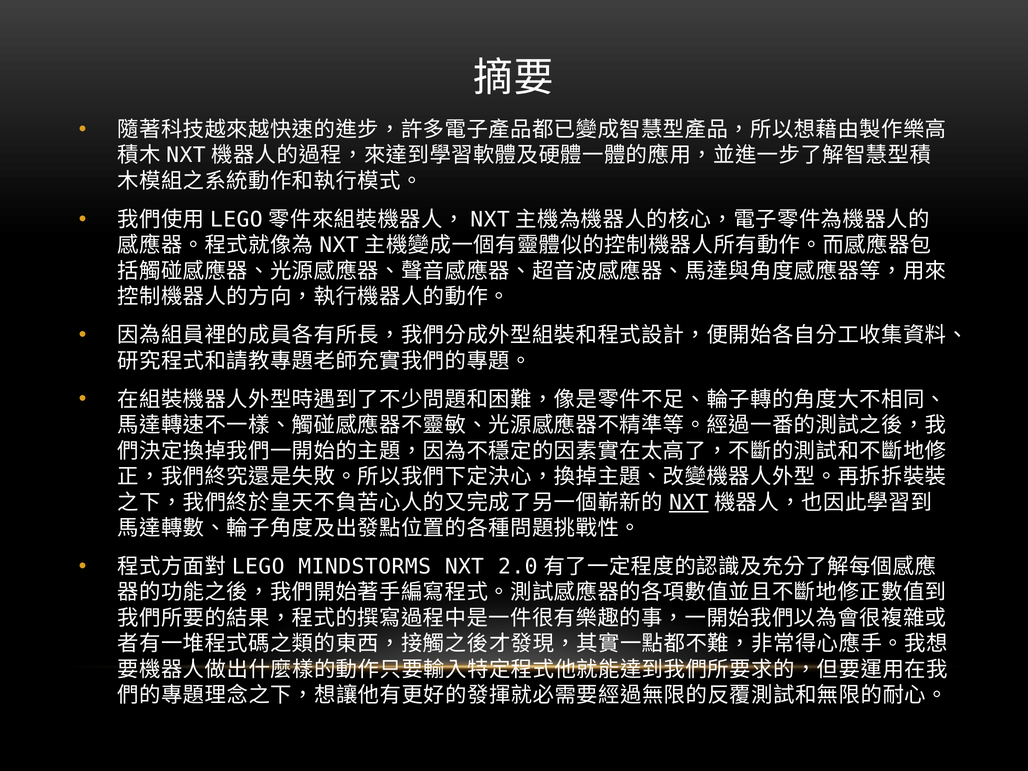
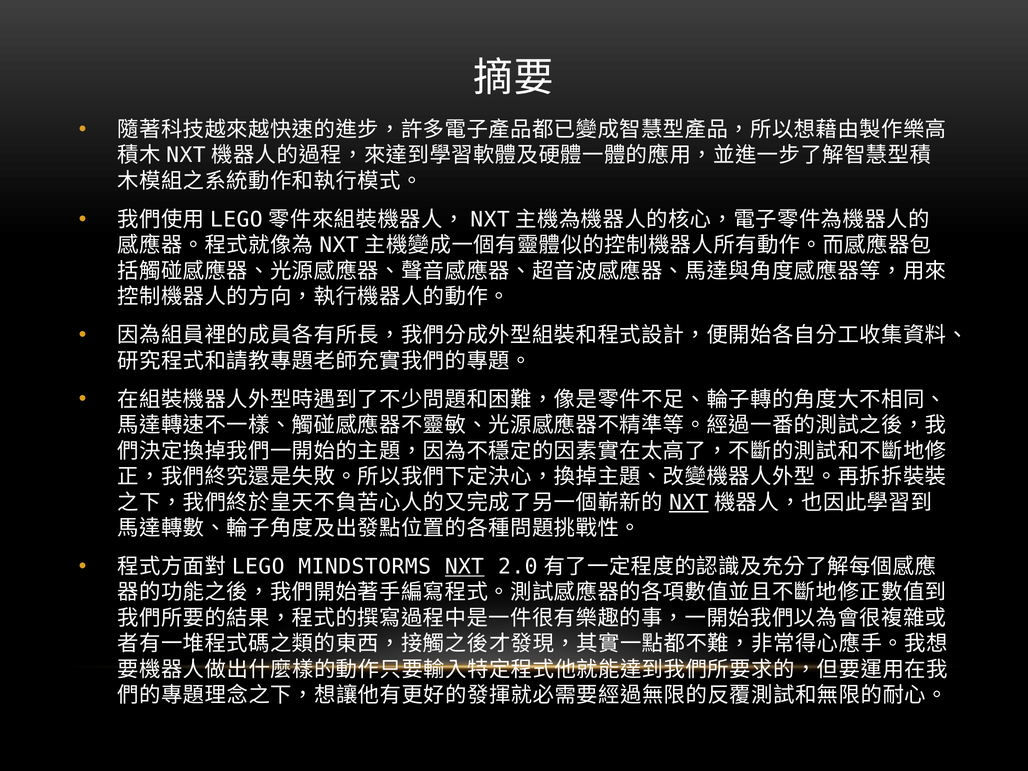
NXT underline: none -> present (464, 567)
